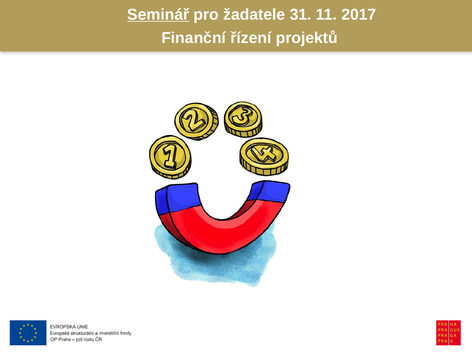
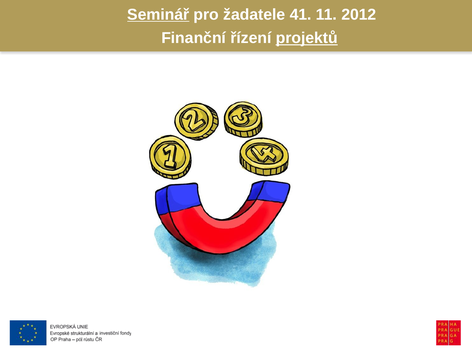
31: 31 -> 41 (301, 15)
2017: 2017 -> 2012 (359, 15)
projektů underline: none -> present (307, 38)
